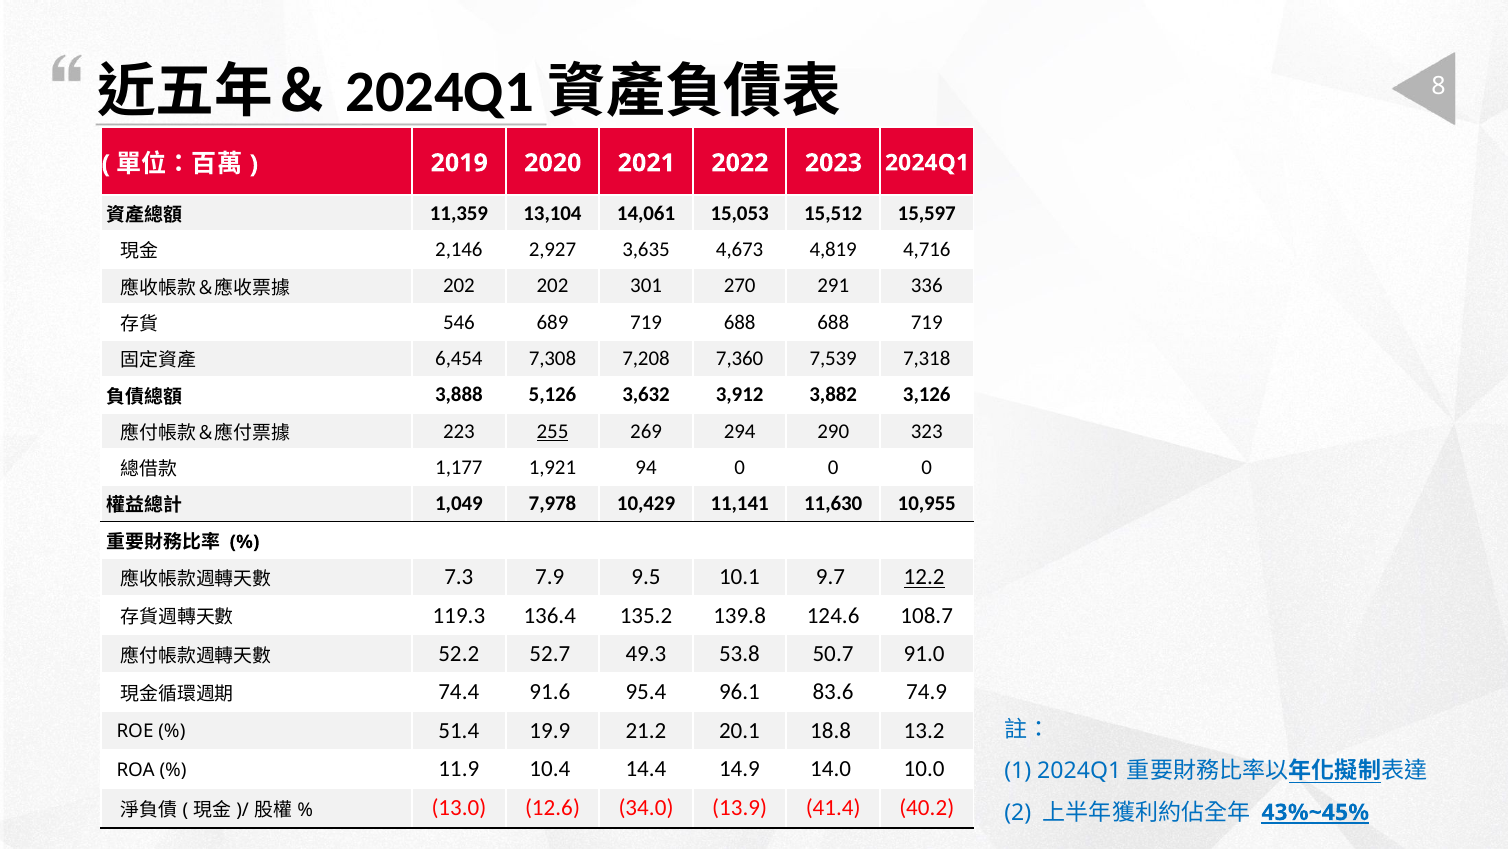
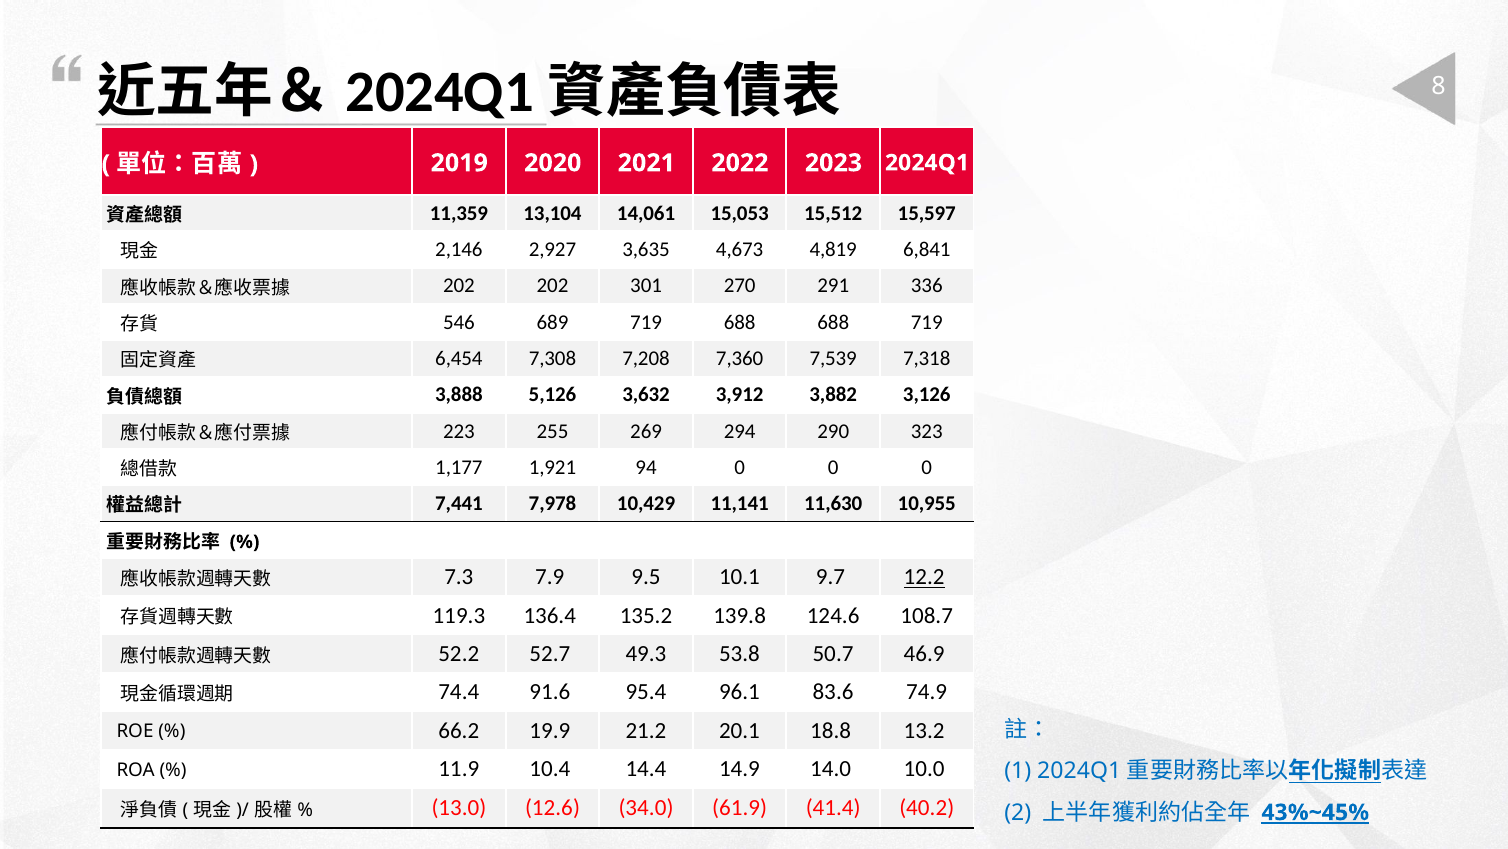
4,716: 4,716 -> 6,841 (927, 249)
255 underline: present -> none (553, 431)
1,049: 1,049 -> 7,441 (459, 503)
91.0: 91.0 -> 46.9 (924, 653)
51.4: 51.4 -> 66.2 (459, 730)
13.9: 13.9 -> 61.9 (740, 808)
